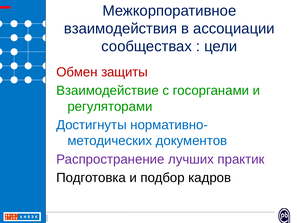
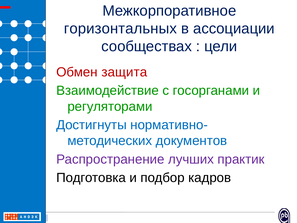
взаимодействия: взаимодействия -> горизонтальных (120, 29)
защиты: защиты -> защита (124, 72)
